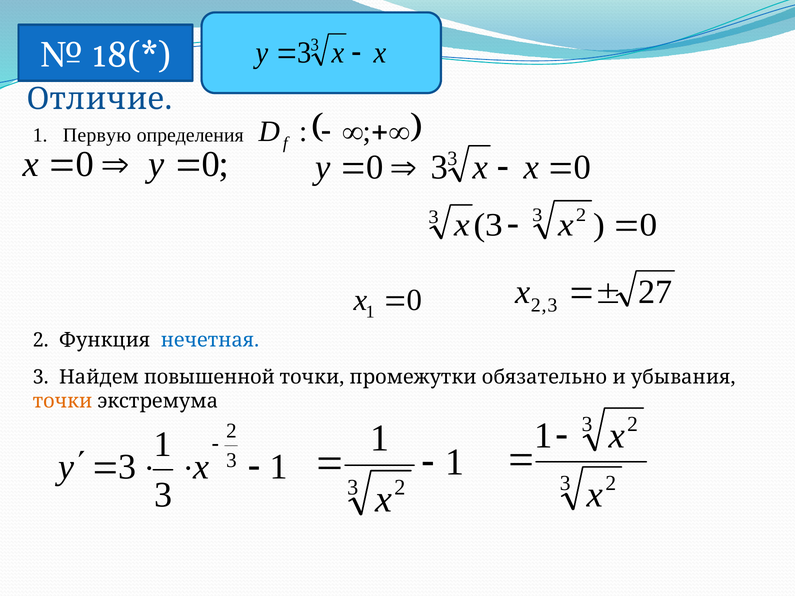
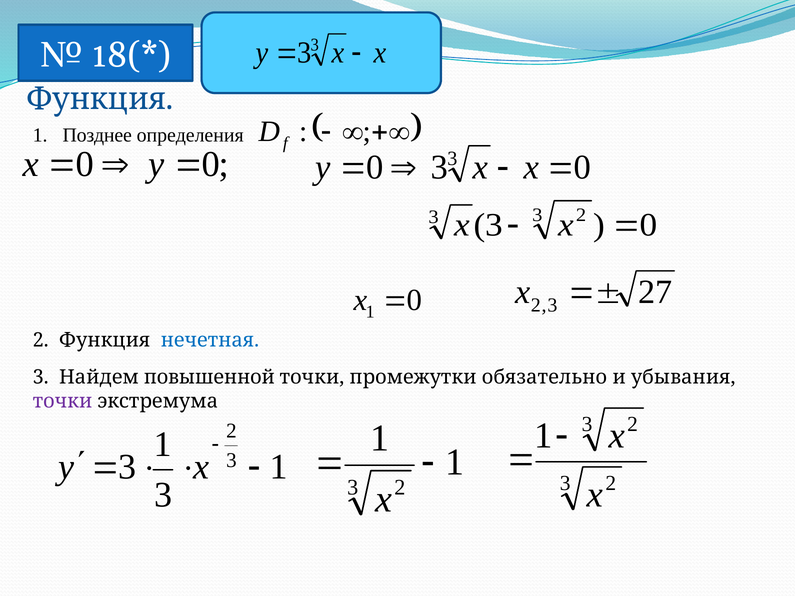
Отличие: Отличие -> Функция (100, 99)
Первую: Первую -> Позднее (97, 135)
точки colour: orange -> purple (62, 401)
